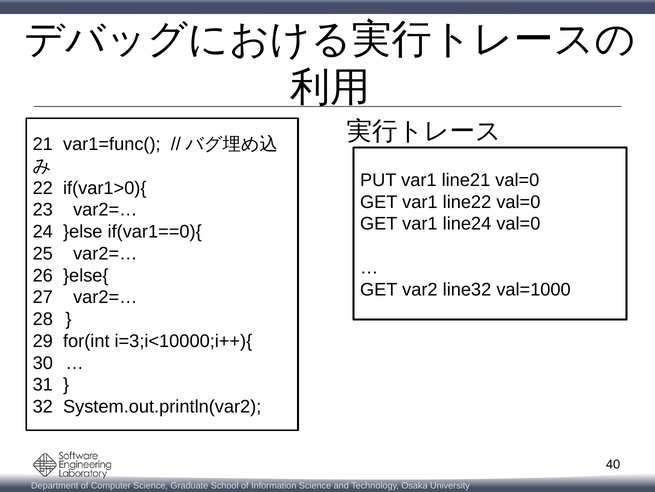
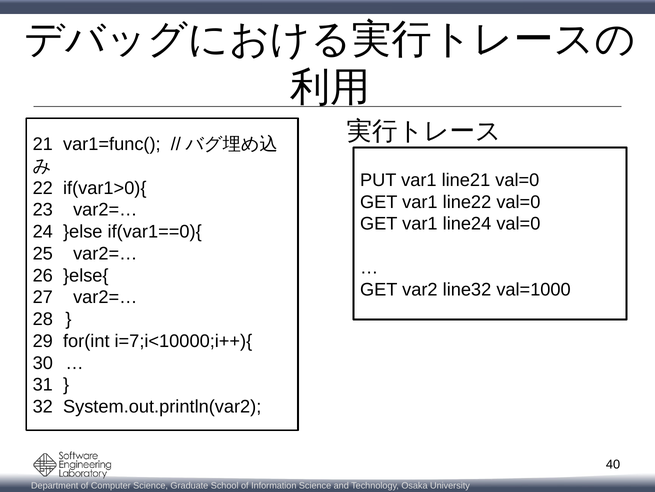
i=3;i<10000;i++){: i=3;i<10000;i++){ -> i=7;i<10000;i++){ (183, 341)
